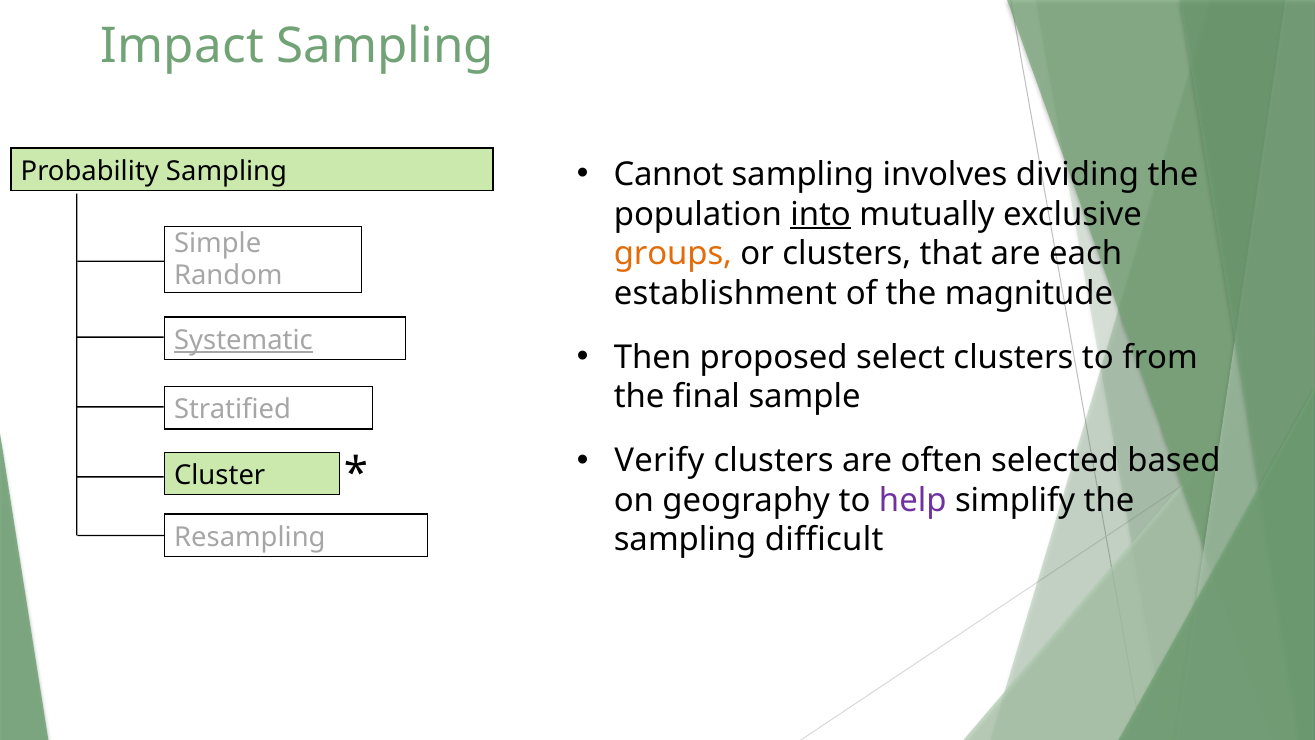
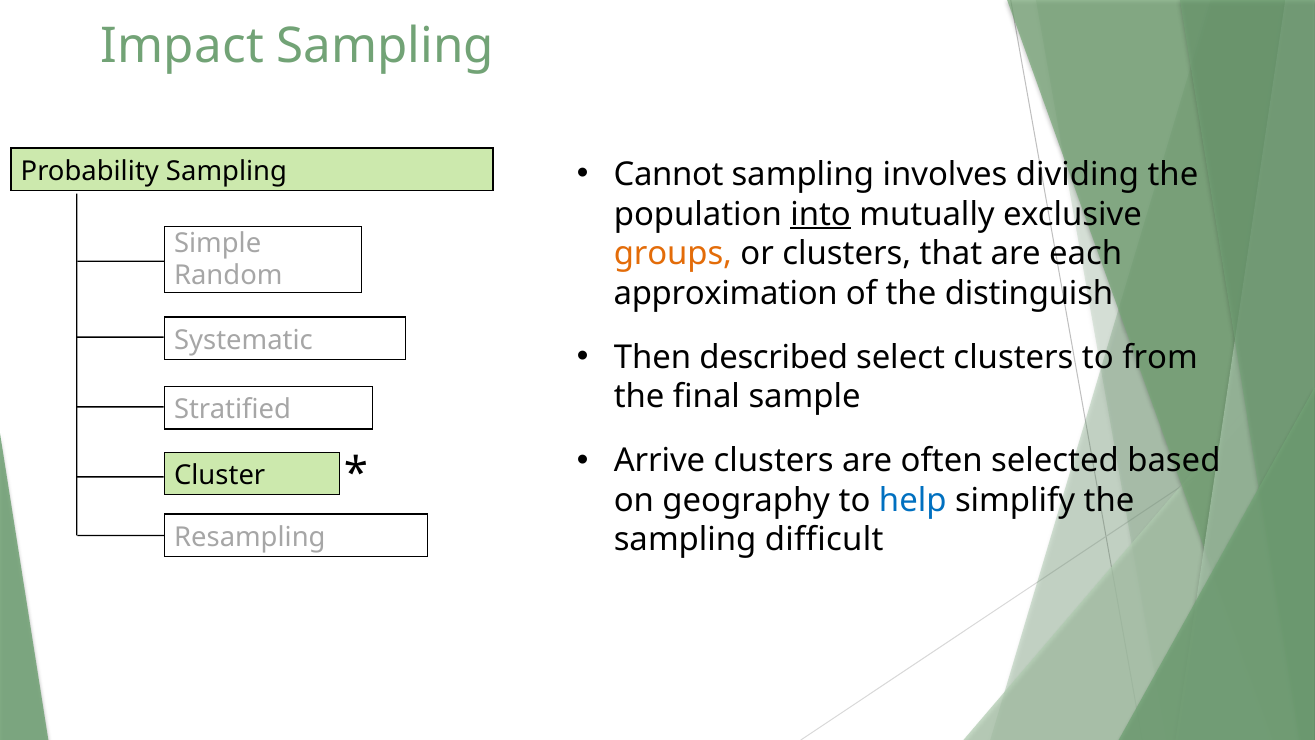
establishment: establishment -> approximation (726, 293)
magnitude: magnitude -> distinguish (1029, 293)
Systematic underline: present -> none (243, 340)
proposed: proposed -> described (774, 357)
Verify: Verify -> Arrive (660, 461)
help colour: purple -> blue (913, 500)
